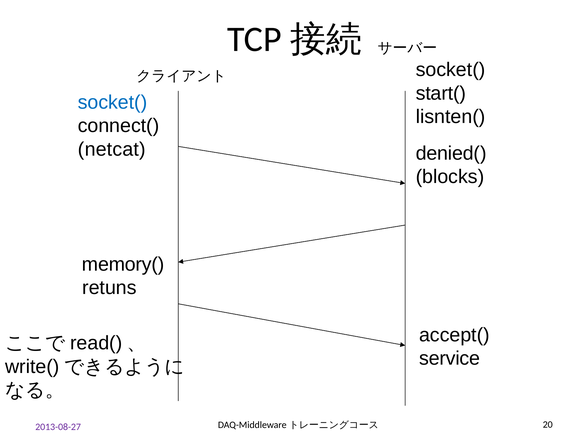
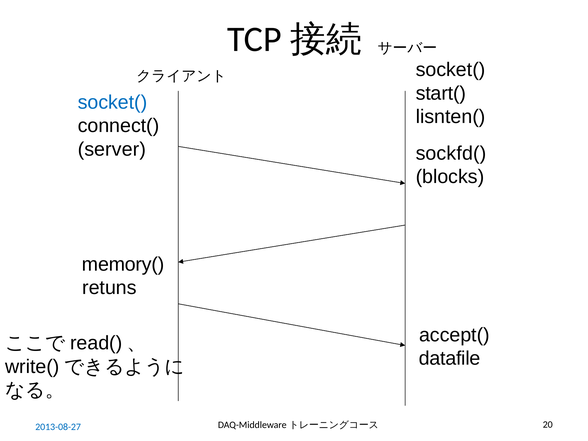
netcat: netcat -> server (112, 149)
denied(: denied( -> sockfd( (451, 153)
service: service -> datafile (450, 358)
2013-08-27 colour: purple -> blue (58, 427)
